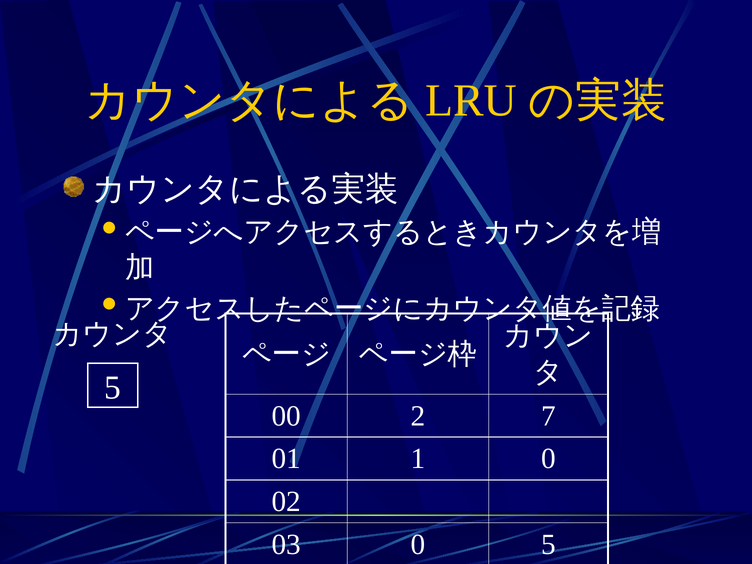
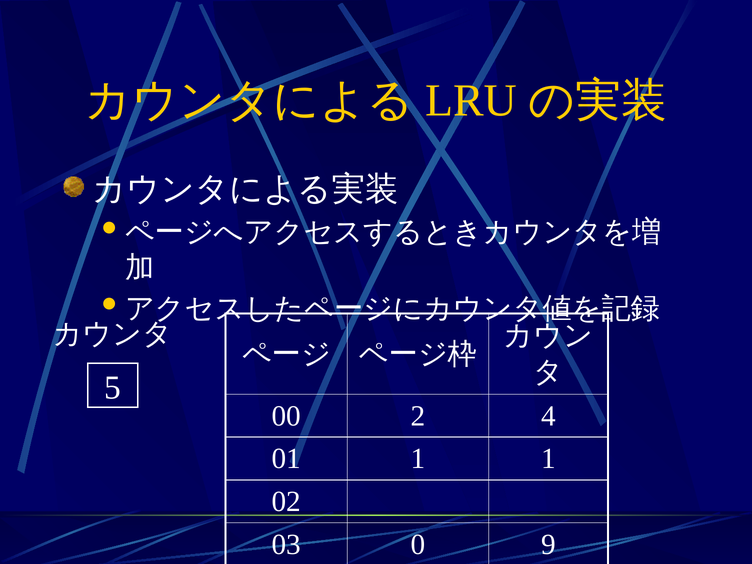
7: 7 -> 4 (548, 416)
1 0: 0 -> 1 (548, 459)
0 5: 5 -> 9 (548, 544)
